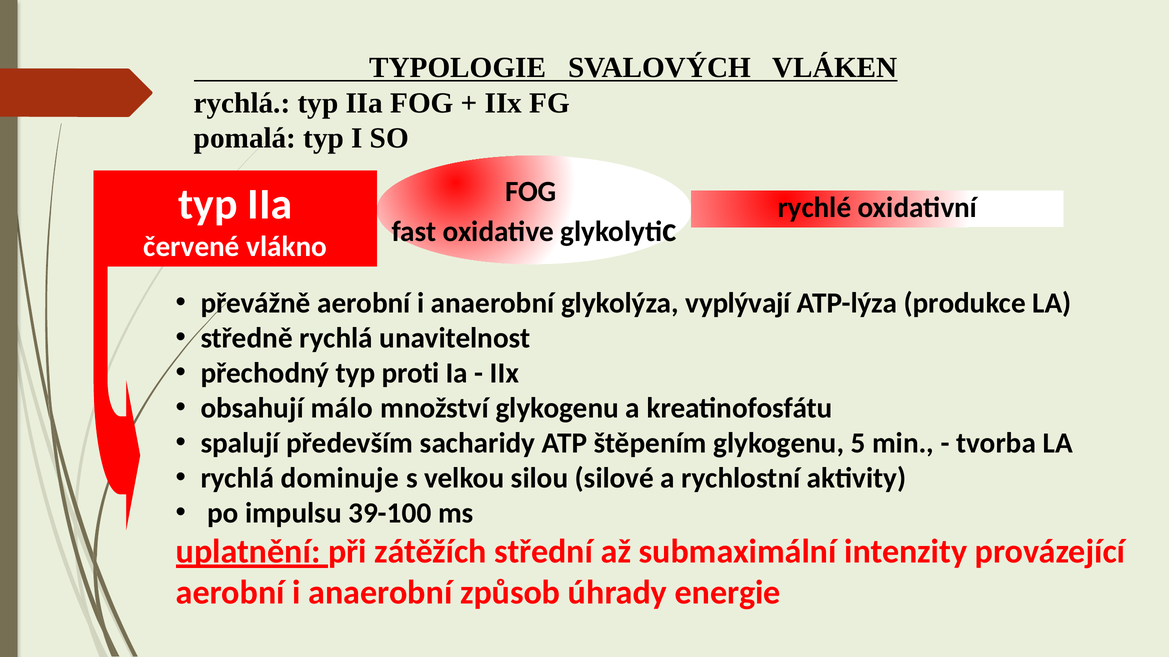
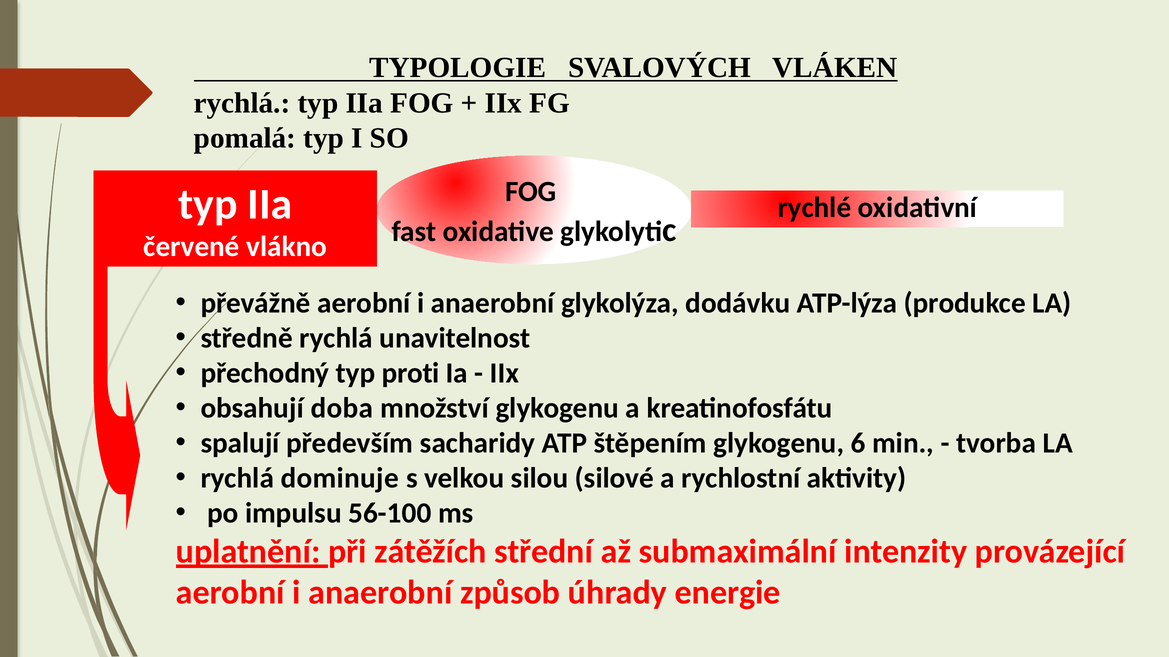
vyplývají: vyplývají -> dodávku (738, 303)
málo: málo -> doba (342, 408)
5: 5 -> 6 (858, 444)
39-100: 39-100 -> 56-100 (390, 514)
